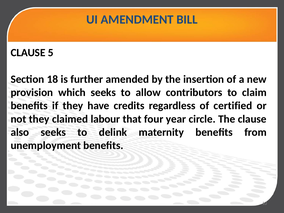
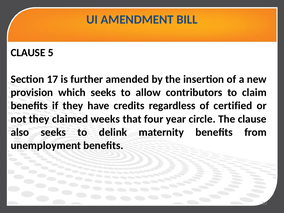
18: 18 -> 17 (53, 79)
labour: labour -> weeks (105, 119)
